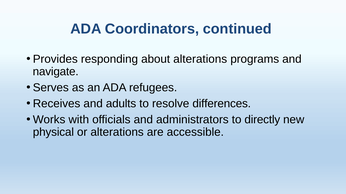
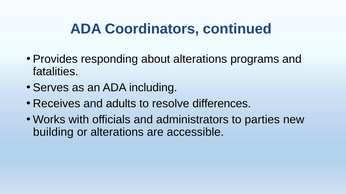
navigate: navigate -> fatalities (56, 72)
refugees: refugees -> including (153, 88)
directly: directly -> parties (262, 120)
physical: physical -> building (53, 132)
